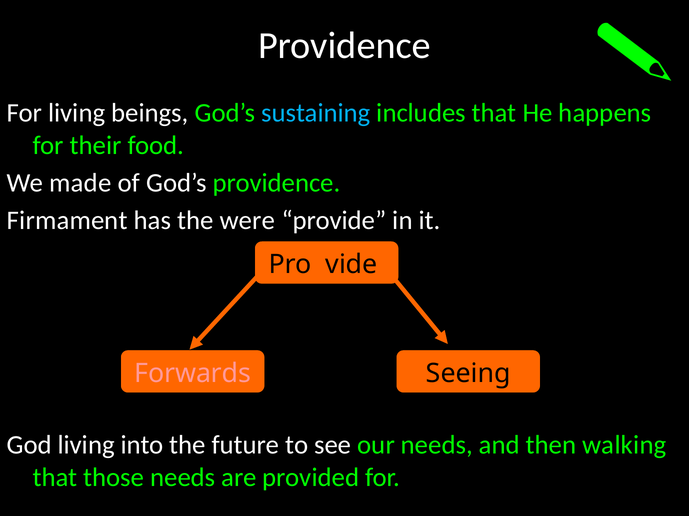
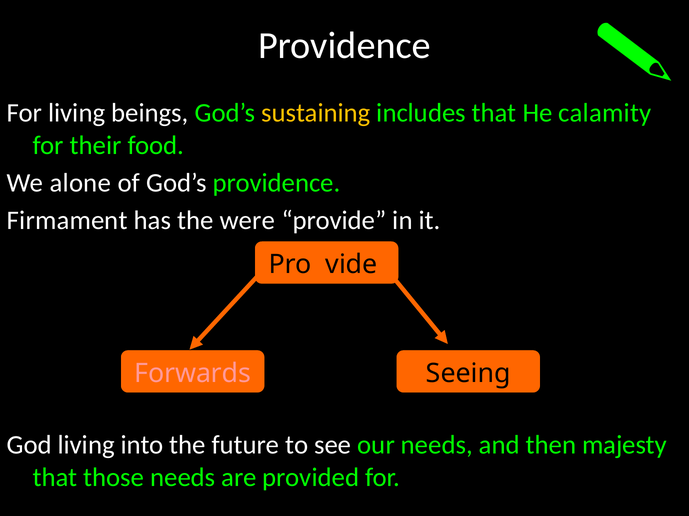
sustaining colour: light blue -> yellow (316, 113)
happens: happens -> calamity (605, 113)
made: made -> alone (80, 183)
walking: walking -> majesty (624, 446)
